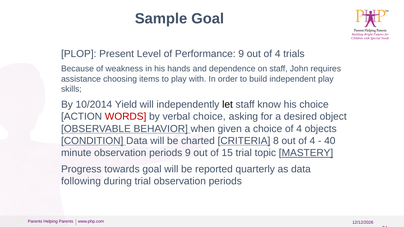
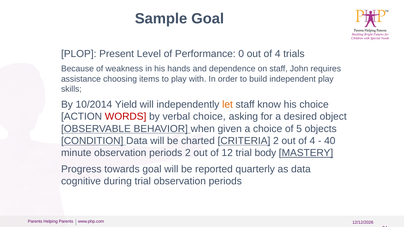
Performance 9: 9 -> 0 (241, 54)
let colour: black -> orange (228, 105)
choice of 4: 4 -> 5 (299, 129)
CRITERIA 8: 8 -> 2 (276, 141)
periods 9: 9 -> 2 (188, 153)
15: 15 -> 12 (227, 153)
topic: topic -> body (265, 153)
following: following -> cognitive (81, 182)
